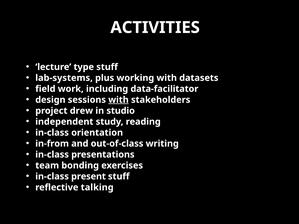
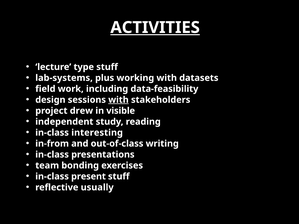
ACTIVITIES underline: none -> present (155, 28)
data-facilitator: data-facilitator -> data-feasibility (164, 89)
studio: studio -> visible (121, 111)
orientation: orientation -> interesting (97, 133)
talking: talking -> usually (97, 188)
